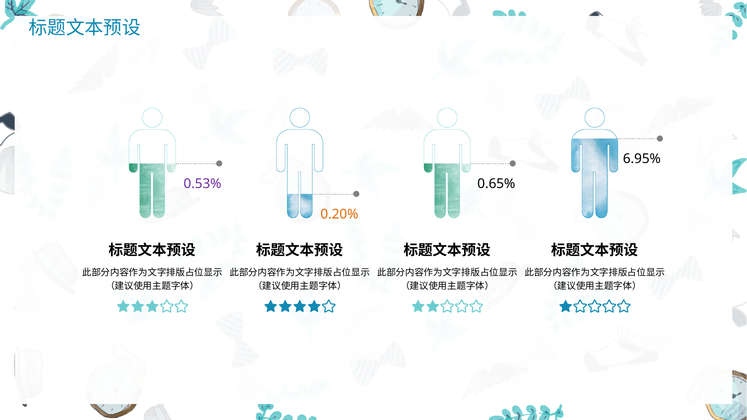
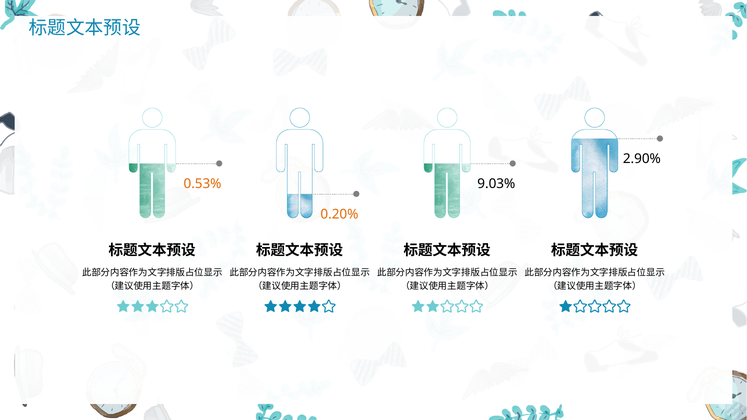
6.95%: 6.95% -> 2.90% (642, 159)
0.53% colour: purple -> orange (203, 184)
0.65%: 0.65% -> 9.03% (496, 184)
